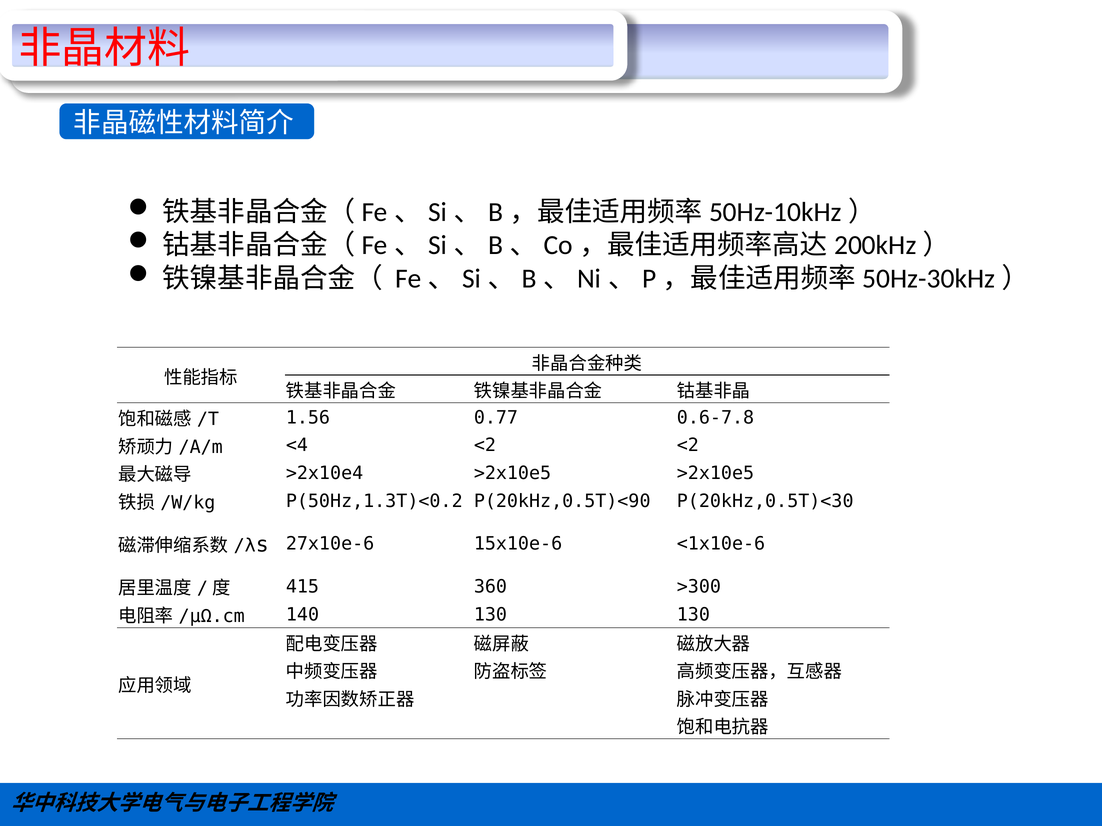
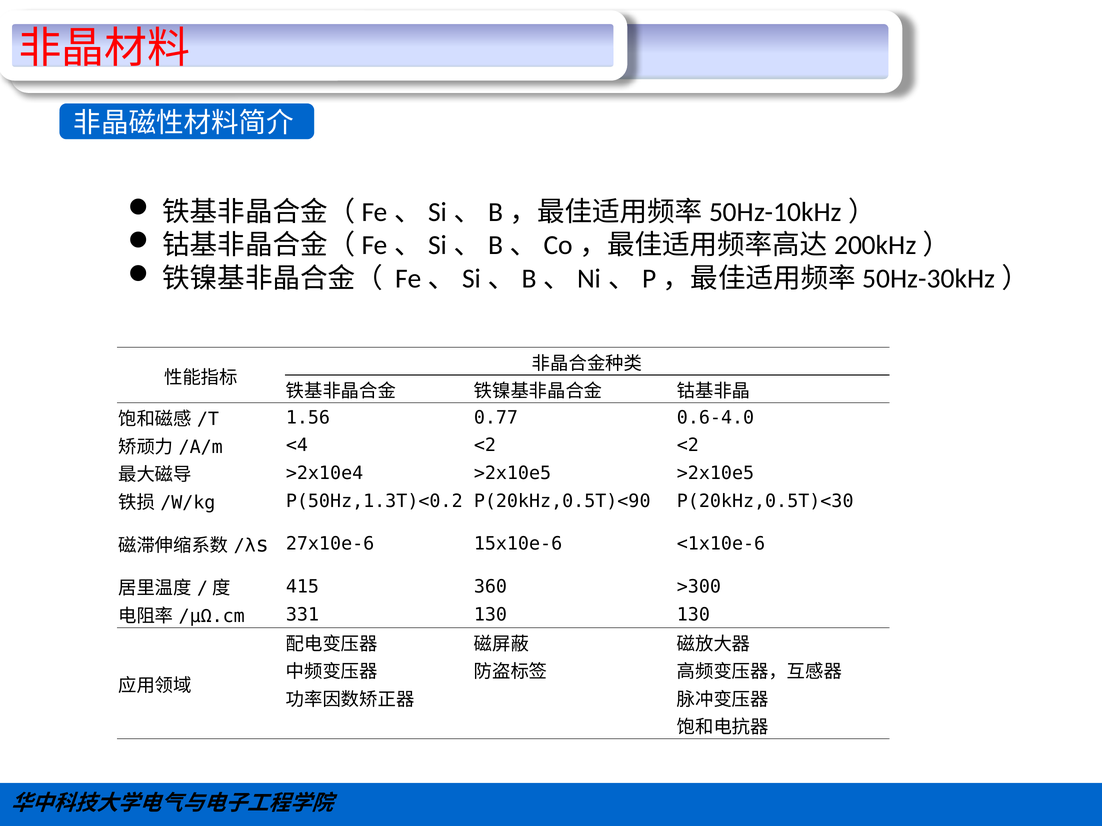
0.6-7.8: 0.6-7.8 -> 0.6-4.0 (716, 418)
140: 140 -> 331 (303, 615)
